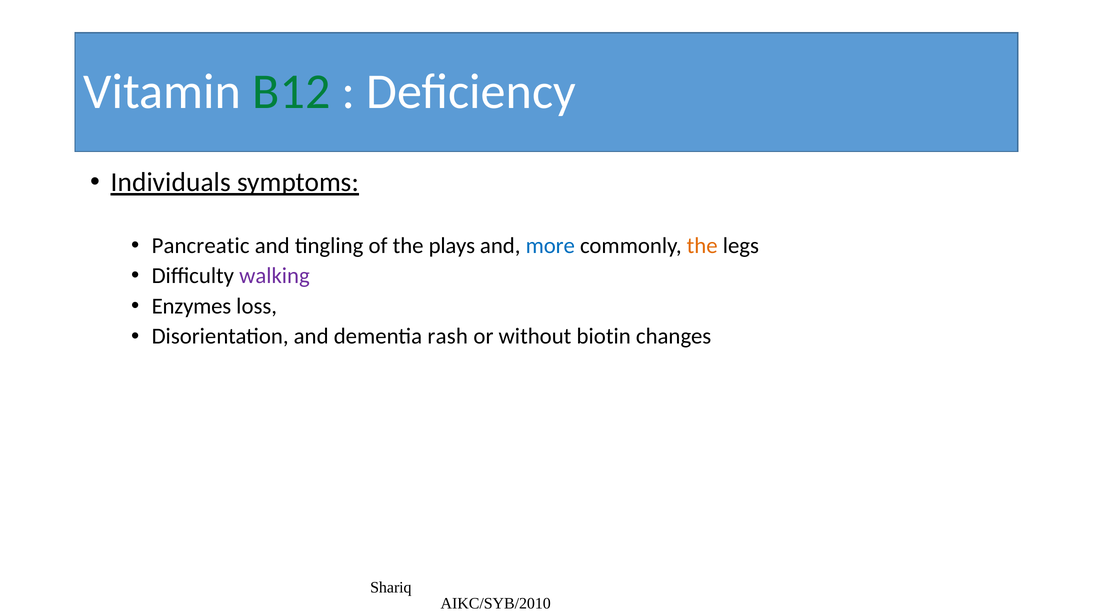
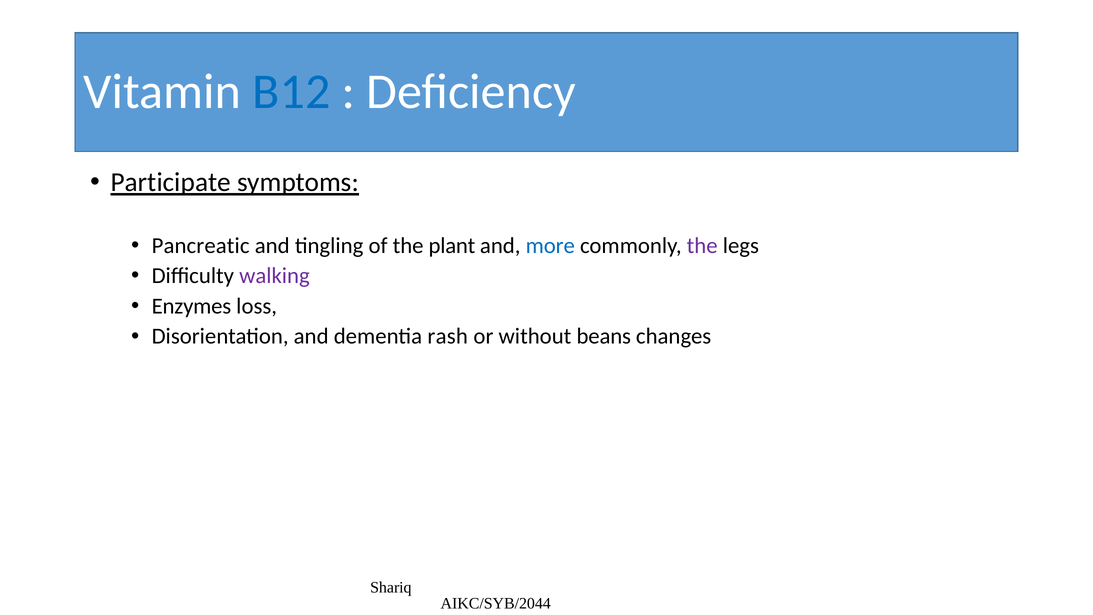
B12 colour: green -> blue (291, 92)
Individuals: Individuals -> Participate (171, 182)
plays: plays -> plant (452, 245)
the colour: orange -> purple (702, 245)
biotin: biotin -> beans (604, 336)
AIKC/SYB/2010: AIKC/SYB/2010 -> AIKC/SYB/2044 (496, 603)
